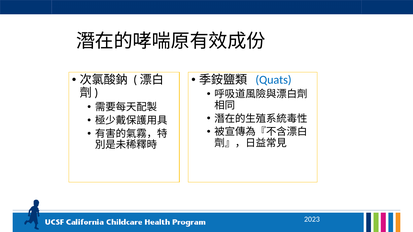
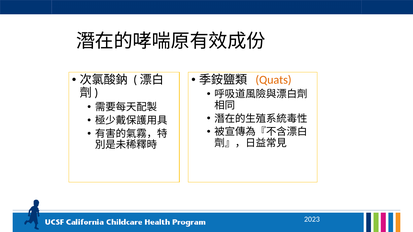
Quats colour: blue -> orange (274, 80)
